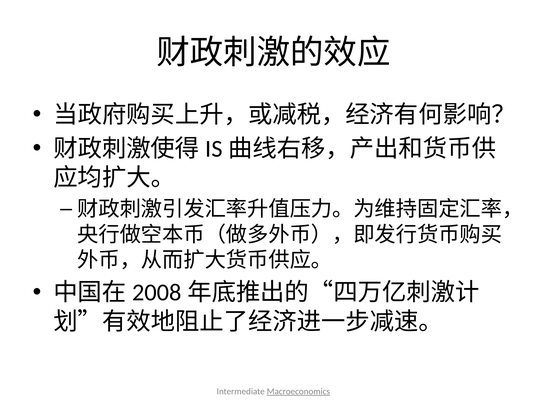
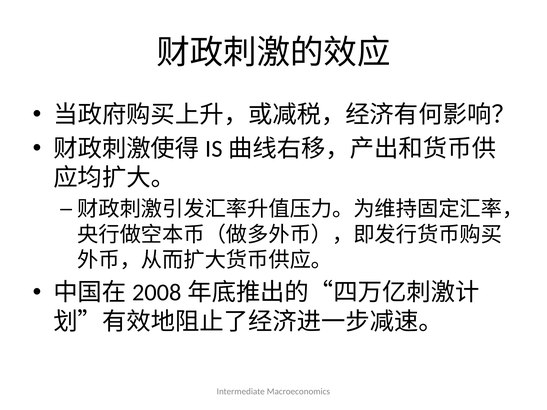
Macroeconomics underline: present -> none (298, 392)
